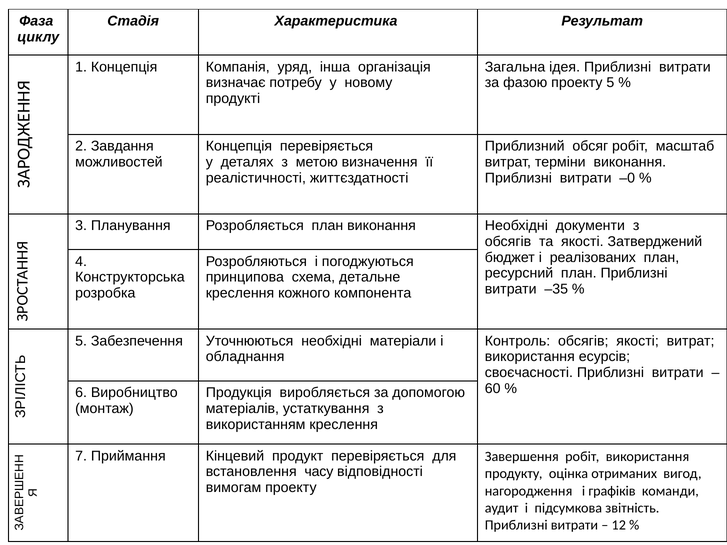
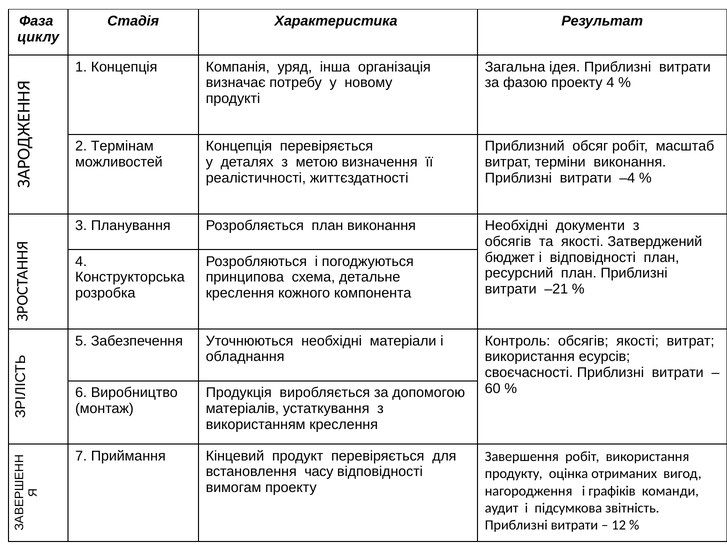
проекту 5: 5 -> 4 (610, 83)
Завдання: Завдання -> Термінам (122, 146)
–0: –0 -> –4 (627, 178)
і реалізованих: реалізованих -> відповідності (593, 258)
–35: –35 -> –21 (556, 289)
